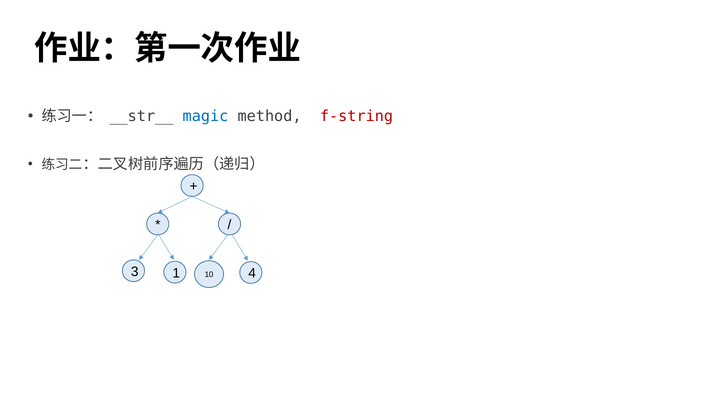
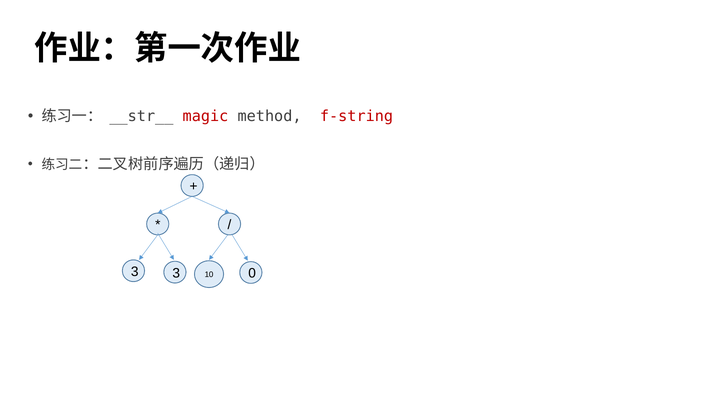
magic colour: blue -> red (205, 116)
3 1: 1 -> 3 (176, 273)
4: 4 -> 0 (252, 273)
